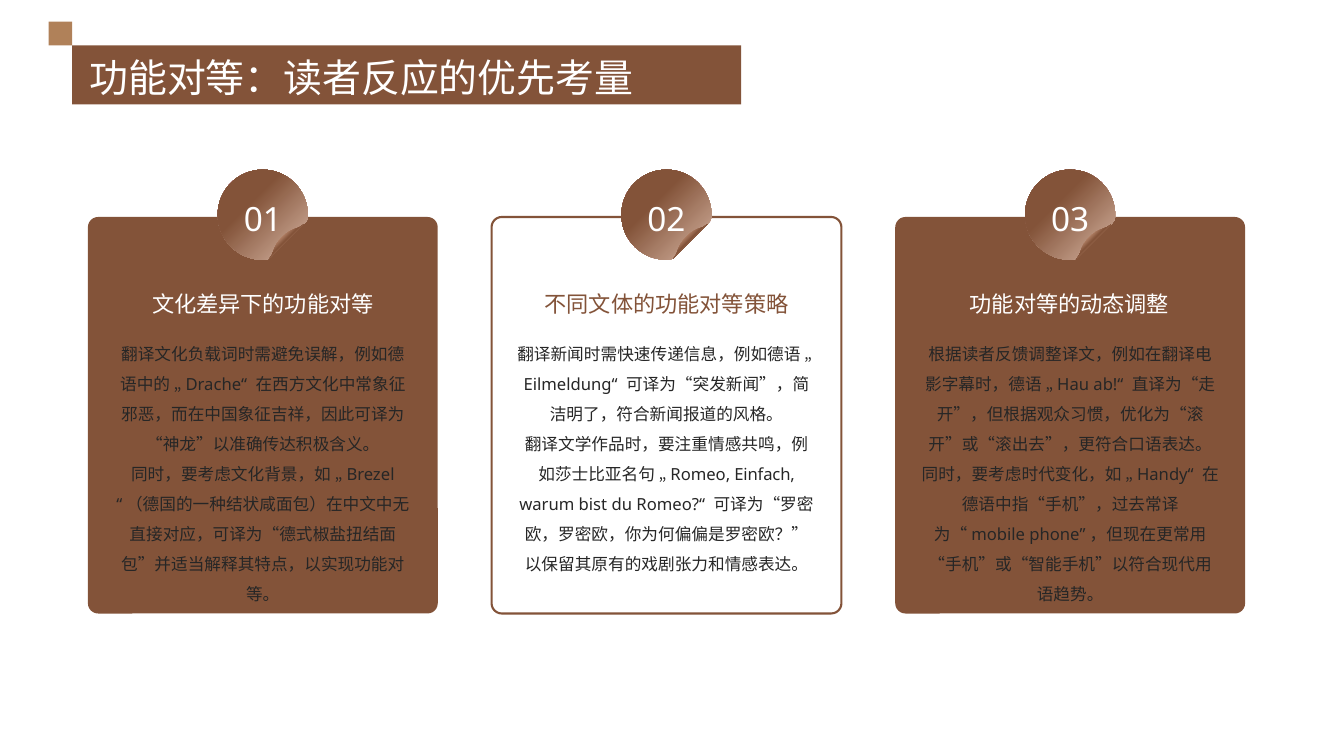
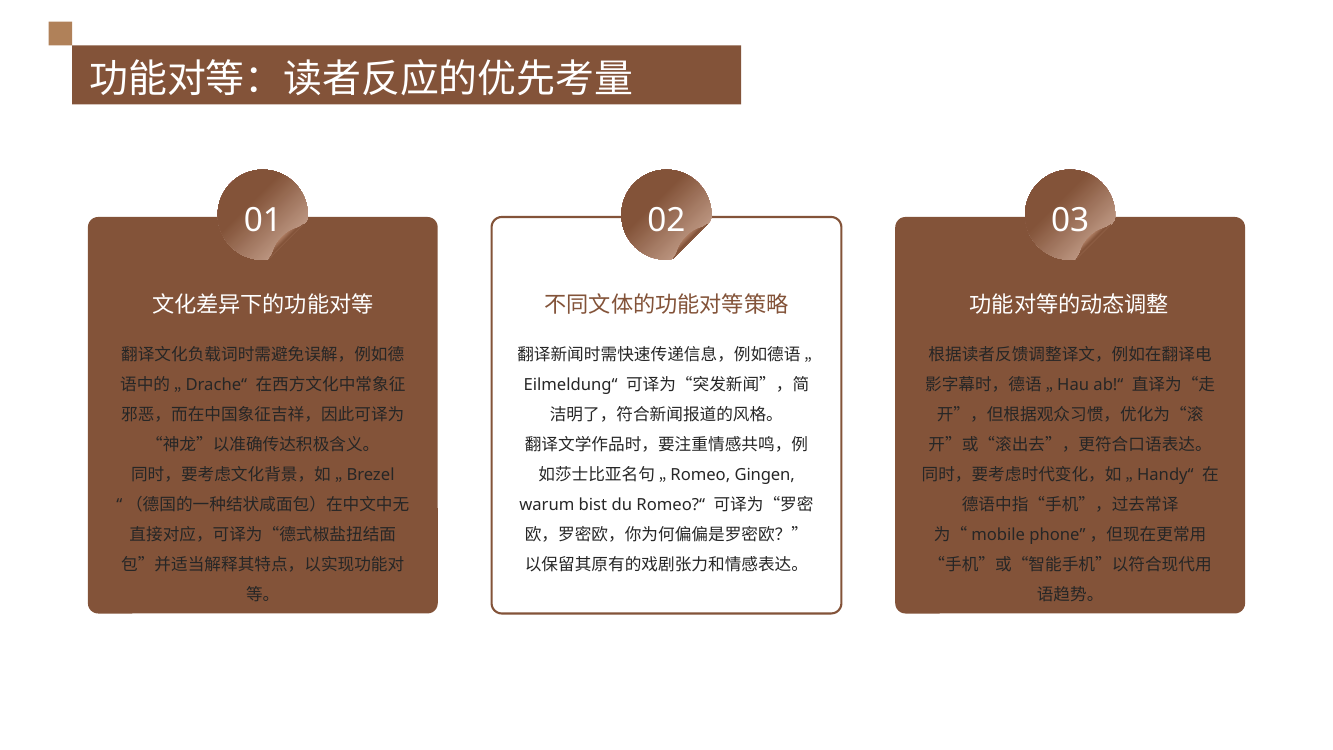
Einfach: Einfach -> Gingen (765, 475)
